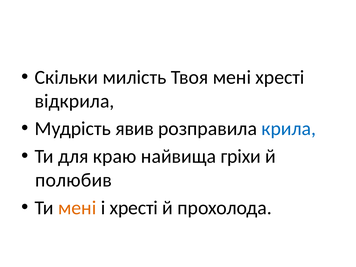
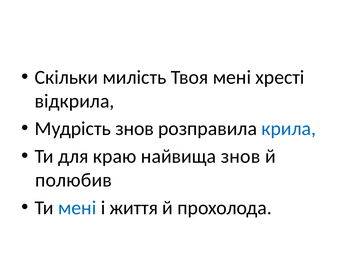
Мудрість явив: явив -> знов (135, 129)
найвища гріхи: гріхи -> знов (241, 156)
мені colour: orange -> blue (77, 208)
і хресті: хресті -> життя (134, 208)
